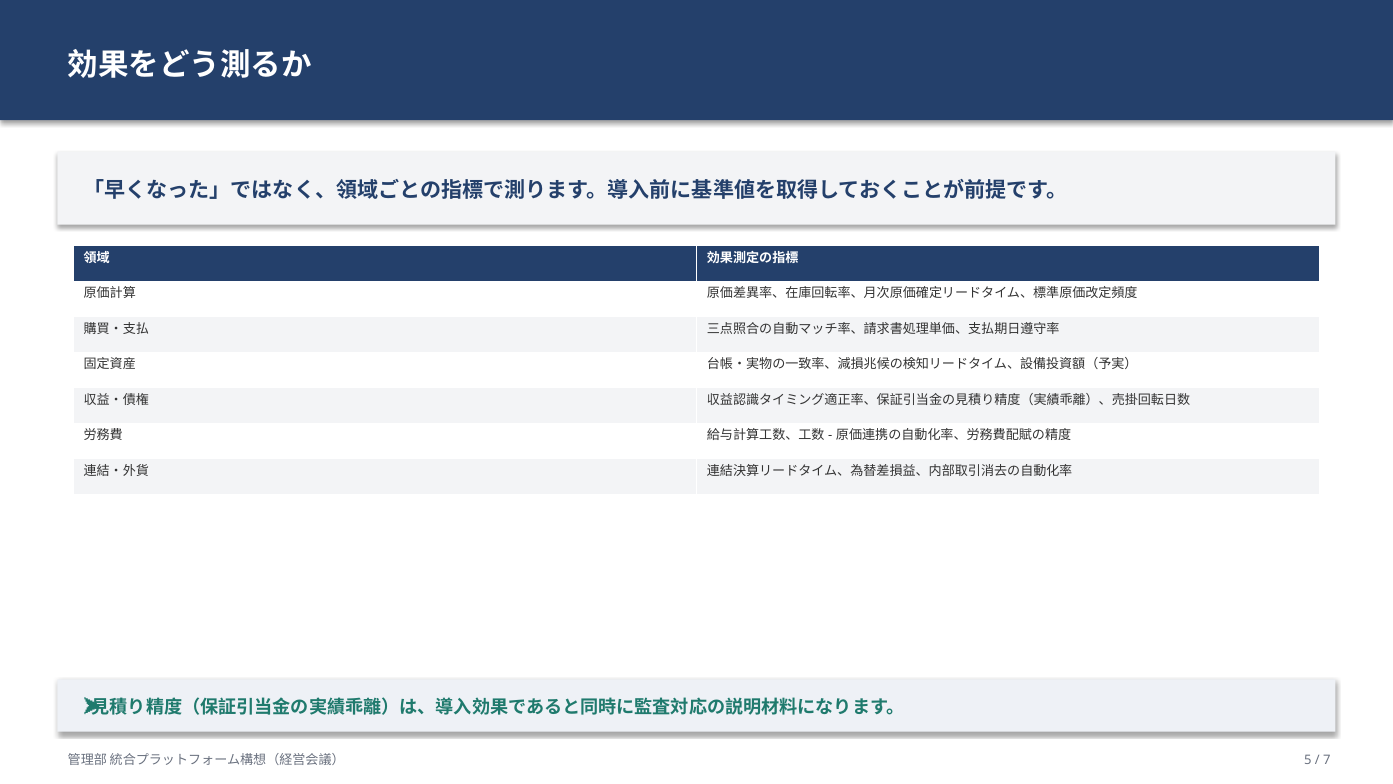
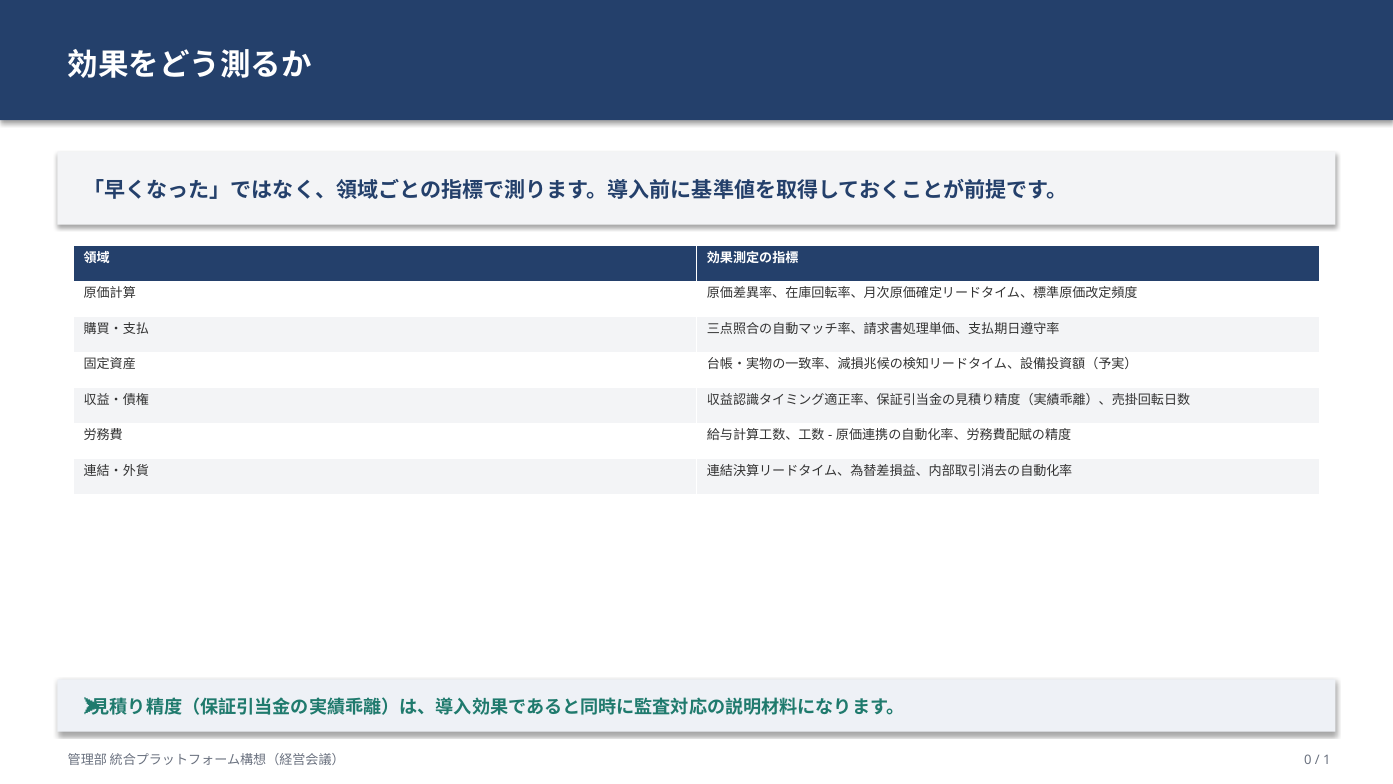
5: 5 -> 0 (1308, 760)
7: 7 -> 1 (1327, 760)
